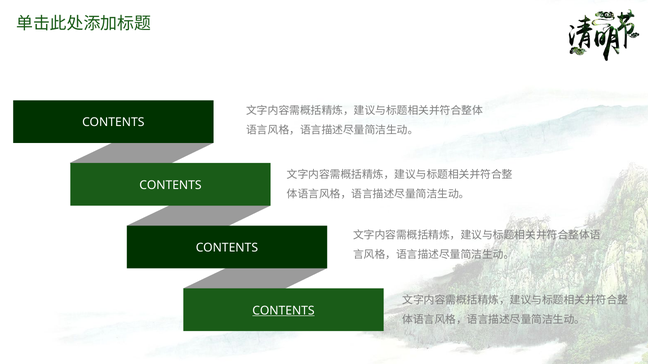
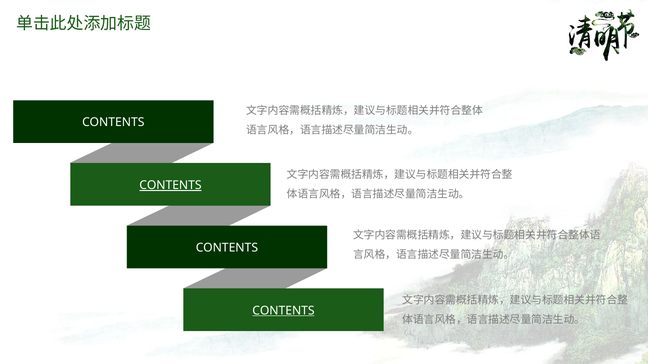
CONTENTS underline: none -> present (170, 185)
